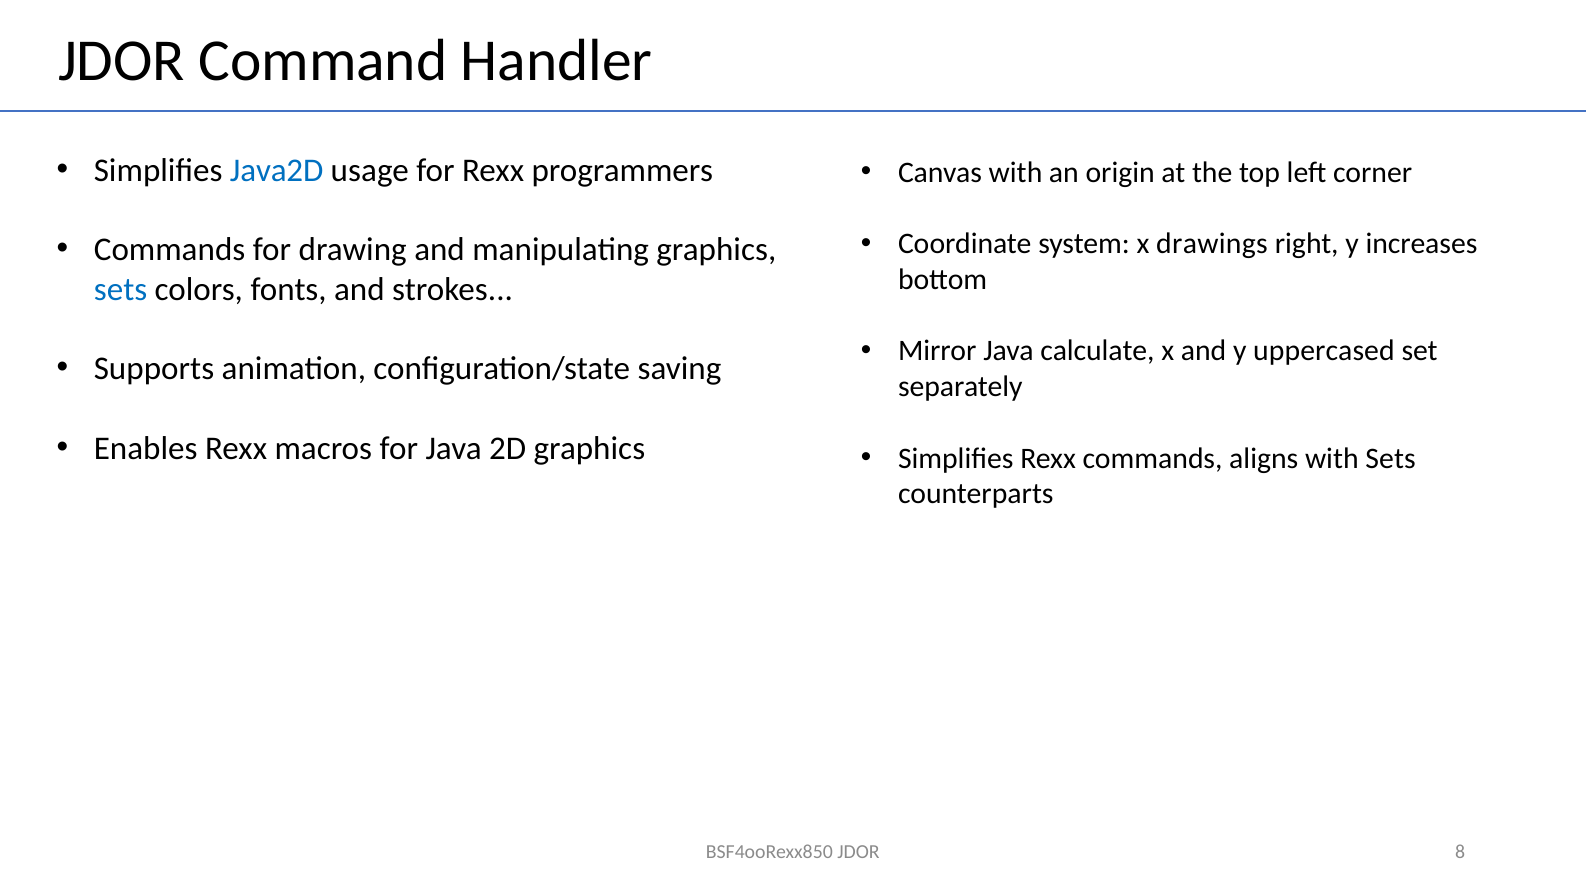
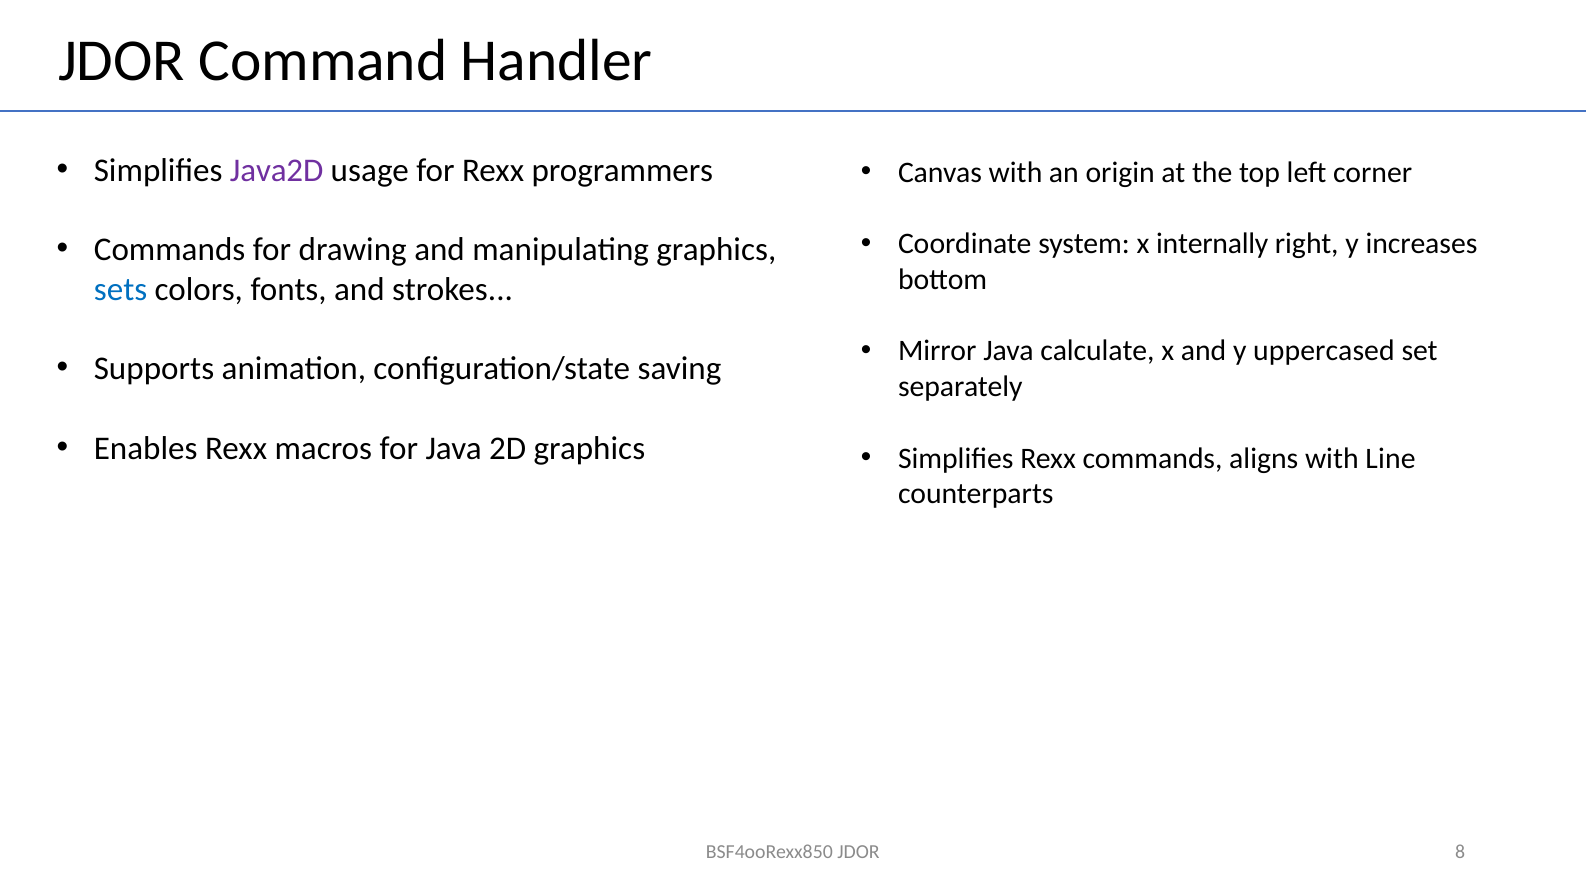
Java2D colour: blue -> purple (277, 171)
drawings: drawings -> internally (1212, 244)
with Sets: Sets -> Line (1391, 458)
